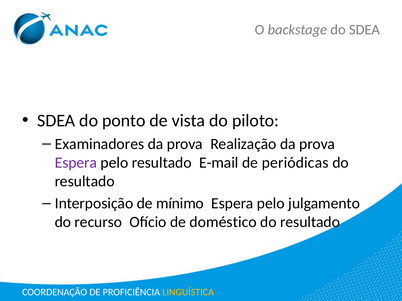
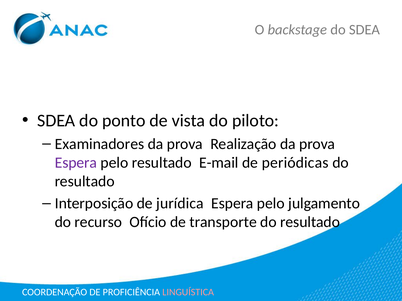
mínimo: mínimo -> jurídica (180, 204)
doméstico: doméstico -> transporte (223, 223)
LINGUÍSTICA colour: yellow -> pink (188, 293)
